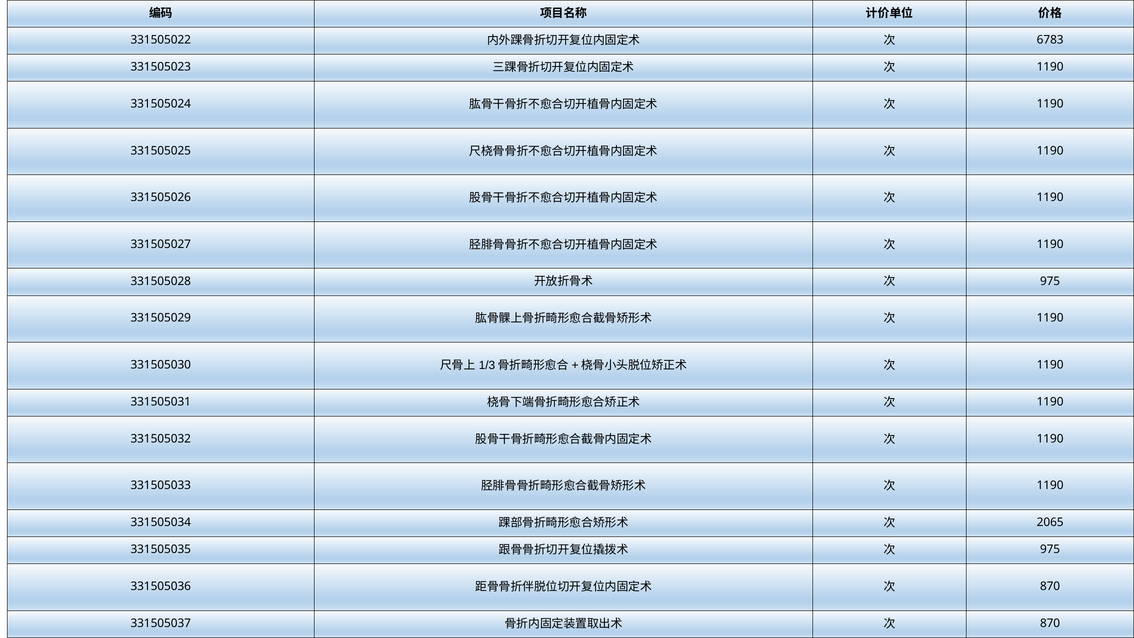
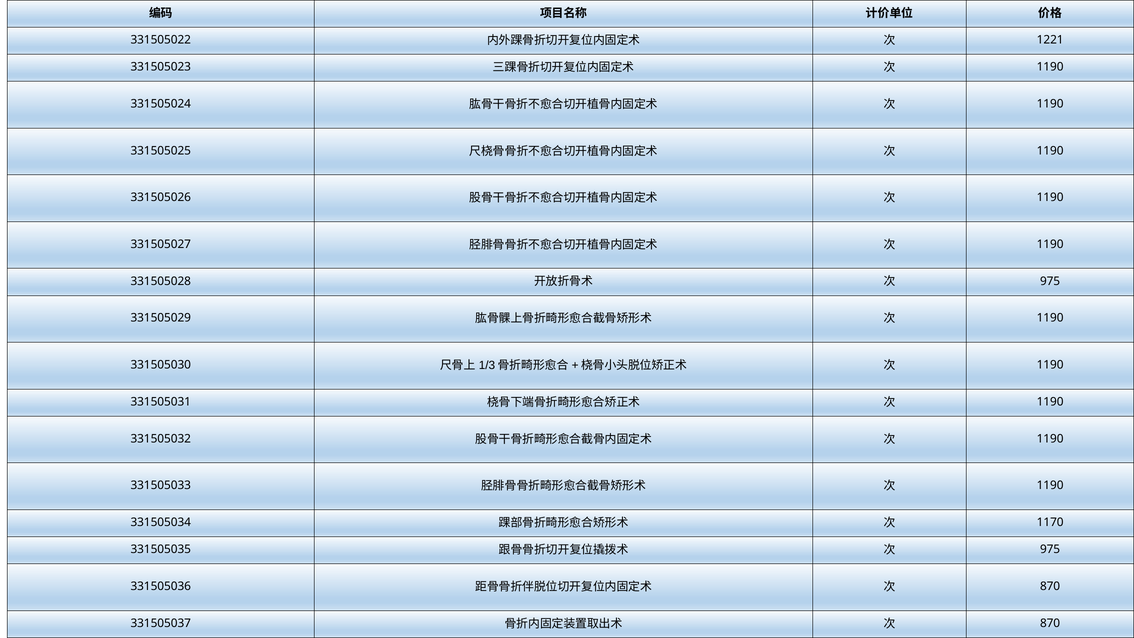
6783: 6783 -> 1221 (1050, 40)
2065: 2065 -> 1170 (1050, 522)
